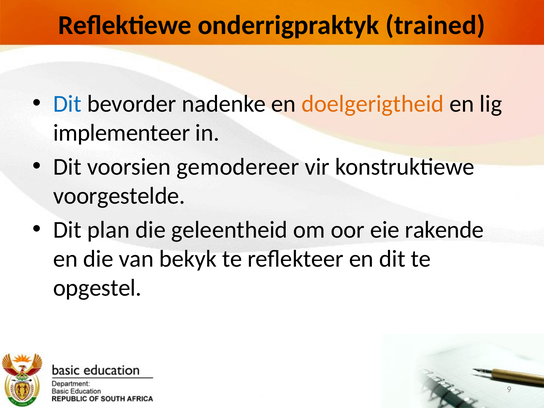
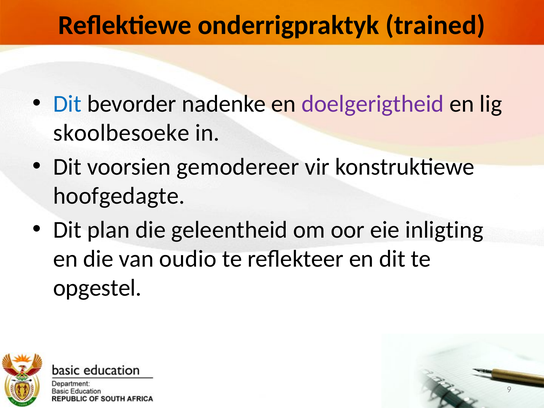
doelgerigtheid colour: orange -> purple (373, 104)
implementeer: implementeer -> skoolbesoeke (121, 133)
voorgestelde: voorgestelde -> hoofgedagte (119, 196)
rakende: rakende -> inligting (444, 230)
bekyk: bekyk -> oudio (188, 259)
